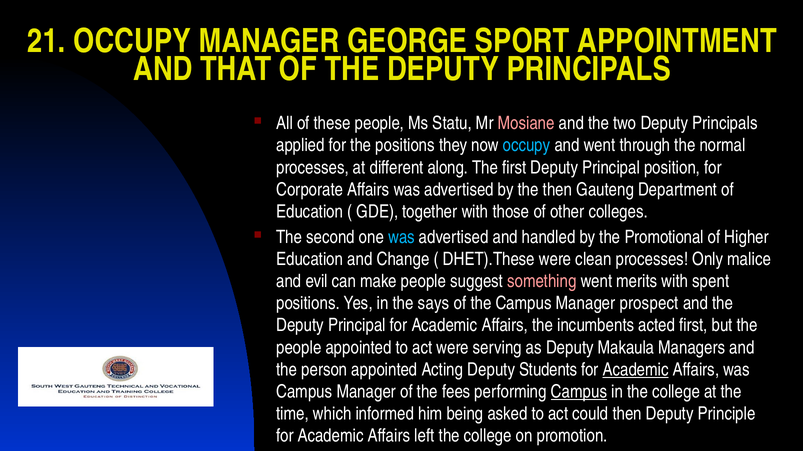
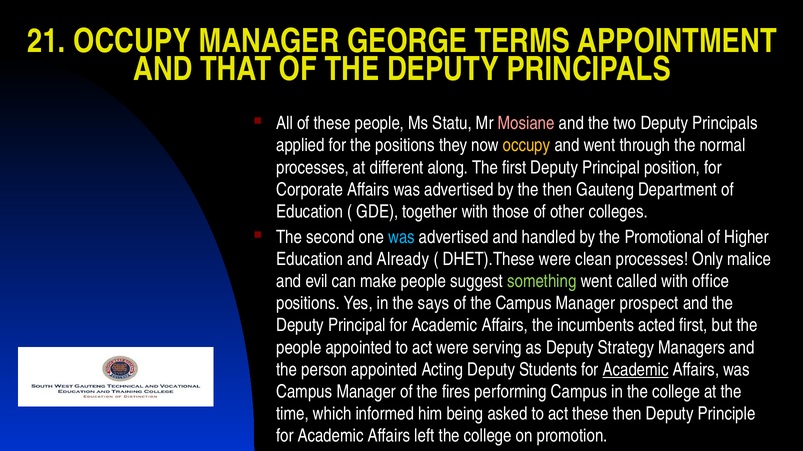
SPORT: SPORT -> TERMS (522, 41)
occupy colour: light blue -> yellow (527, 146)
Change: Change -> Already (403, 260)
something colour: pink -> light green (542, 282)
merits: merits -> called (637, 282)
spent: spent -> office (711, 282)
Makaula: Makaula -> Strategy (626, 348)
fees: fees -> fires (456, 392)
Campus underline: present -> none (579, 392)
act could: could -> these (590, 414)
